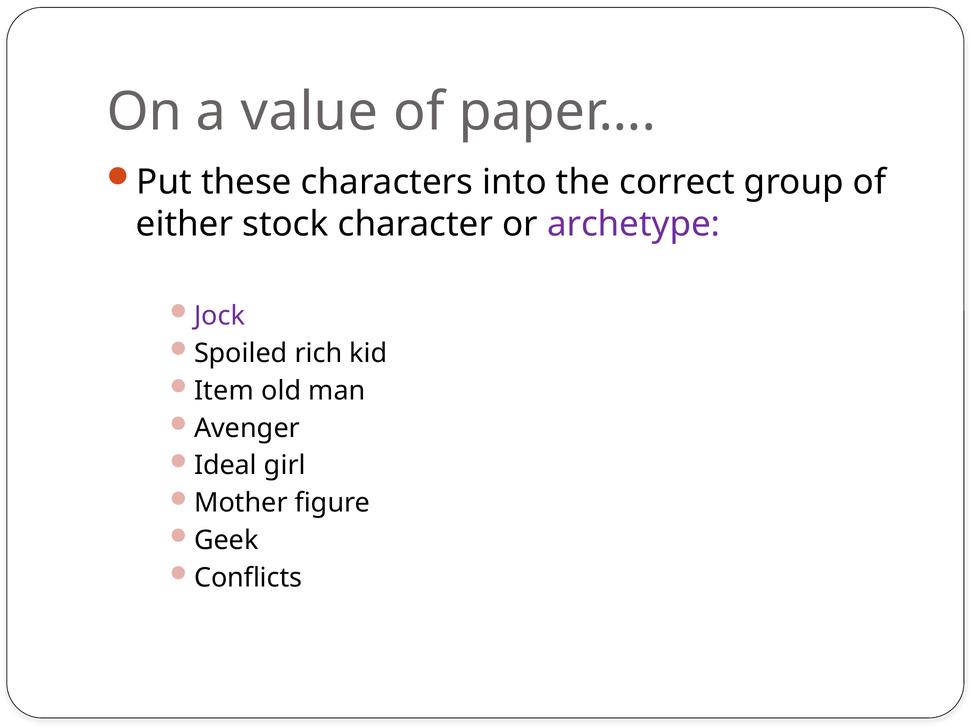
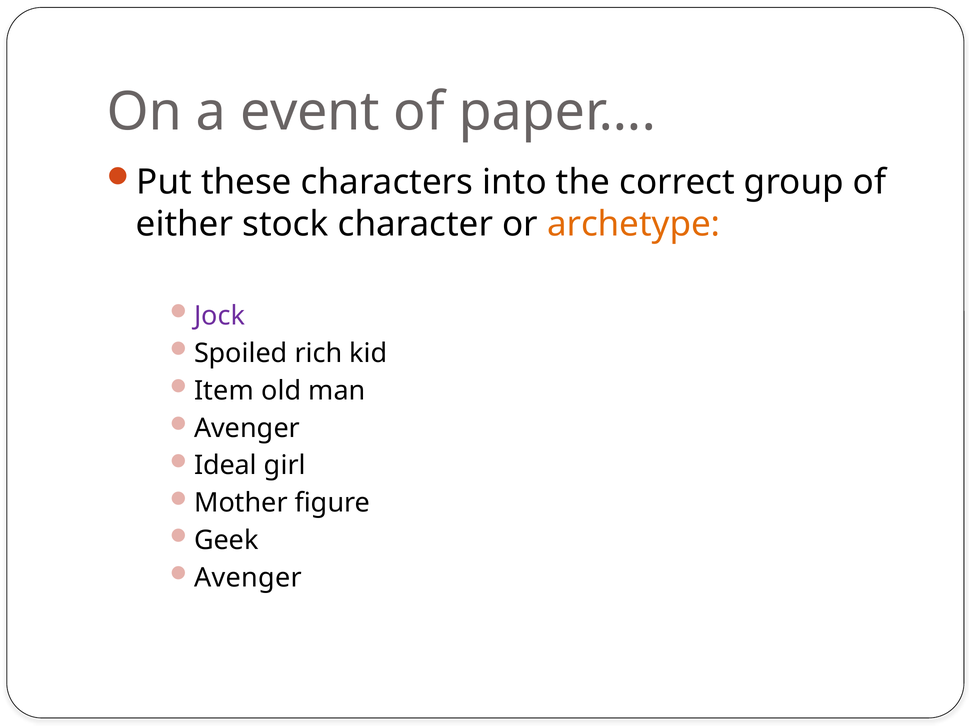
value: value -> event (310, 112)
archetype colour: purple -> orange (634, 224)
Conflicts: Conflicts -> Avenger (248, 578)
